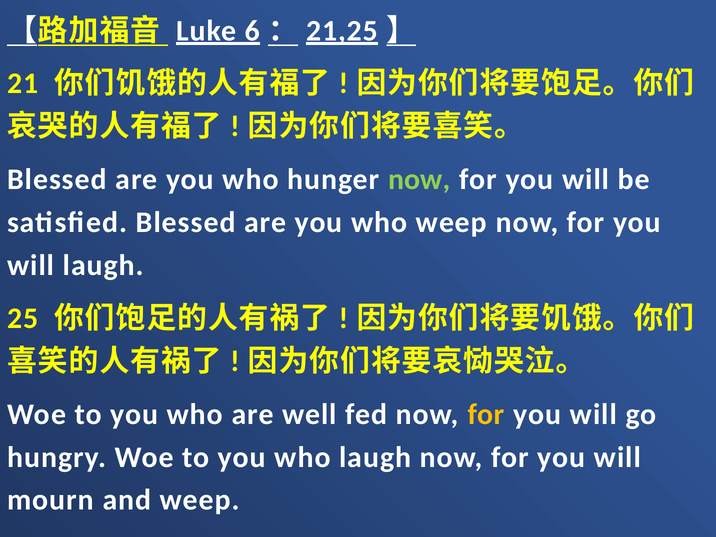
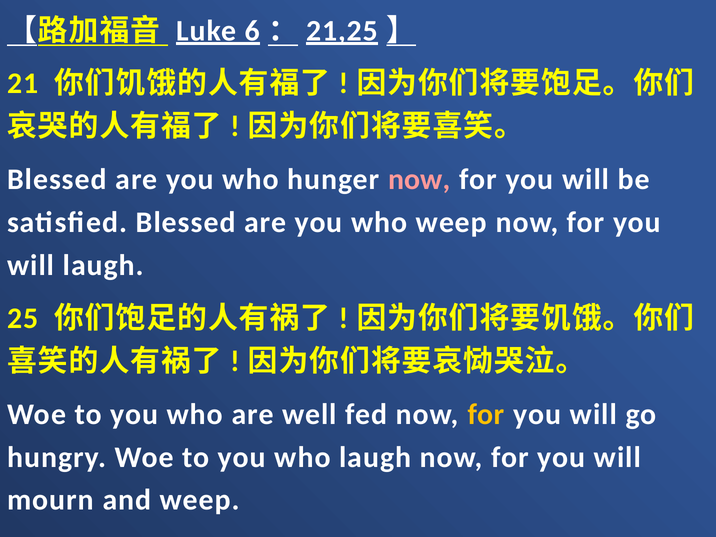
now colour: light green -> pink (419, 180)
